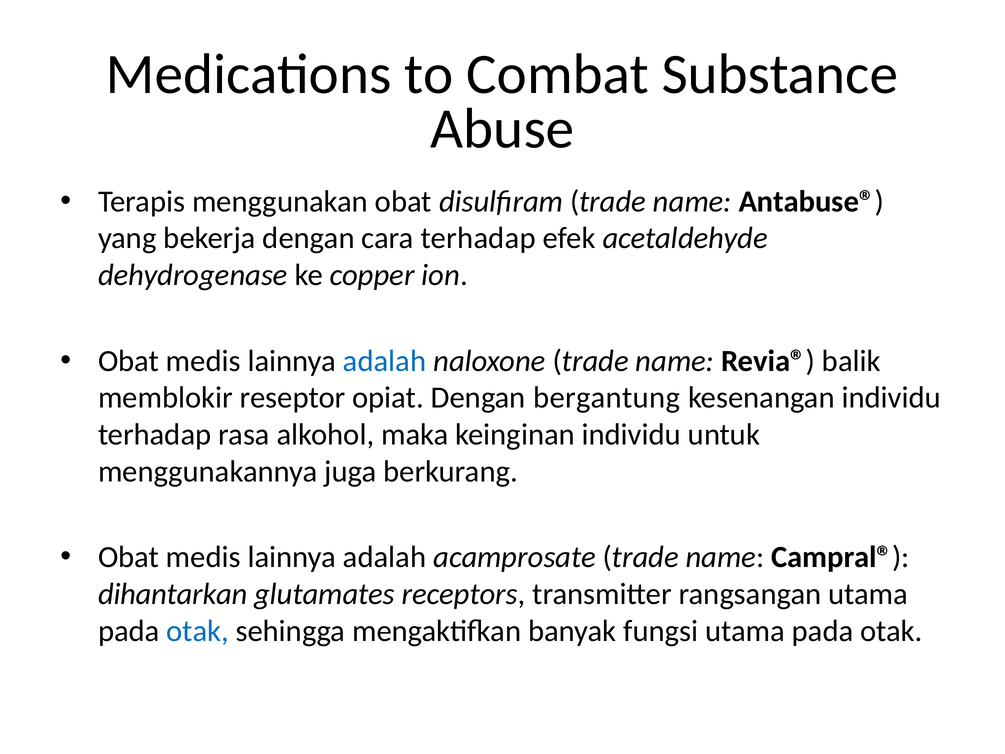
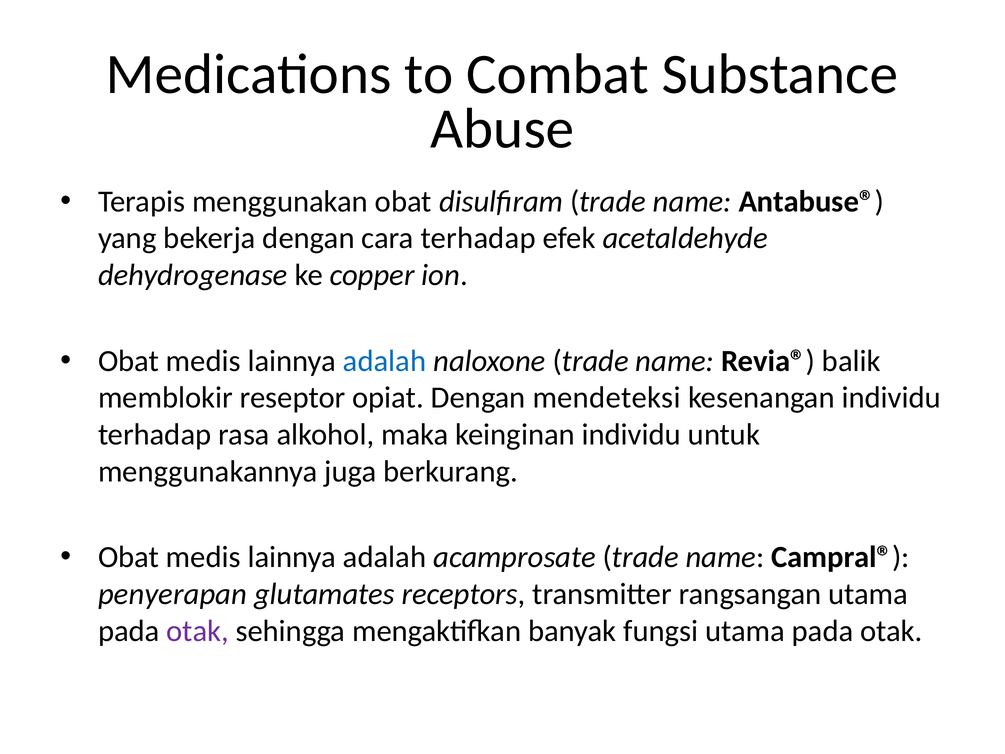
bergantung: bergantung -> mendeteksi (607, 398)
dihantarkan: dihantarkan -> penyerapan (173, 594)
otak colour: blue -> purple (198, 631)
